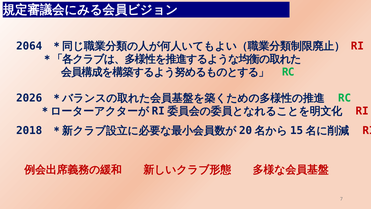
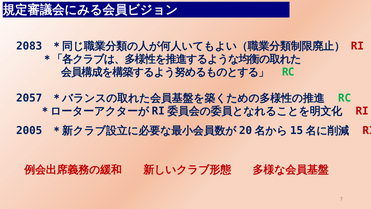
2064: 2064 -> 2083 (29, 46)
2026: 2026 -> 2057 (29, 98)
2018: 2018 -> 2005 (29, 130)
